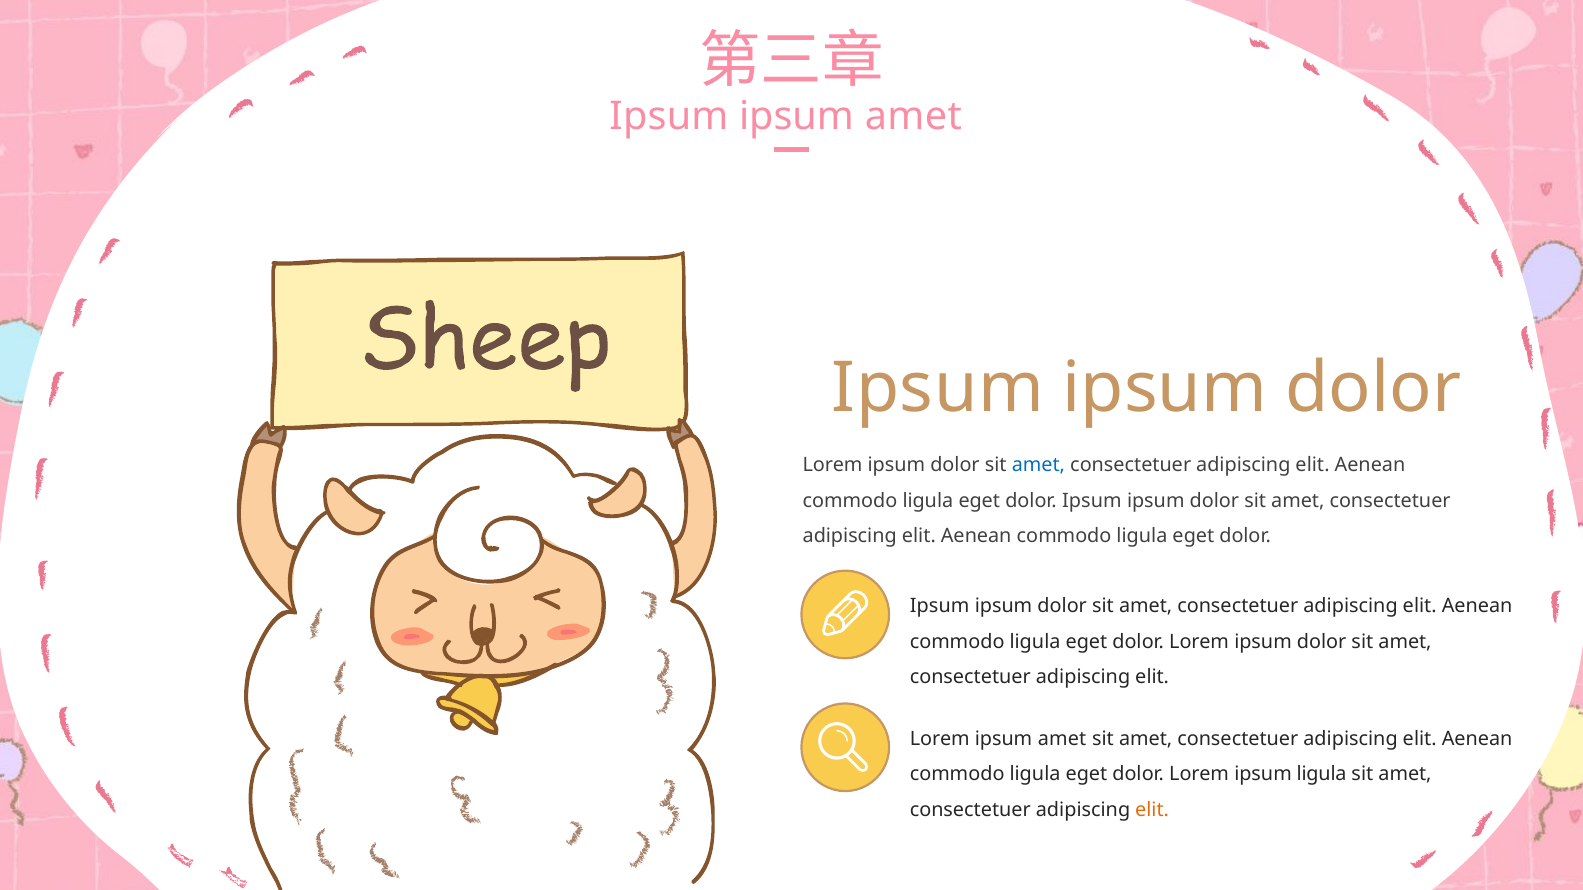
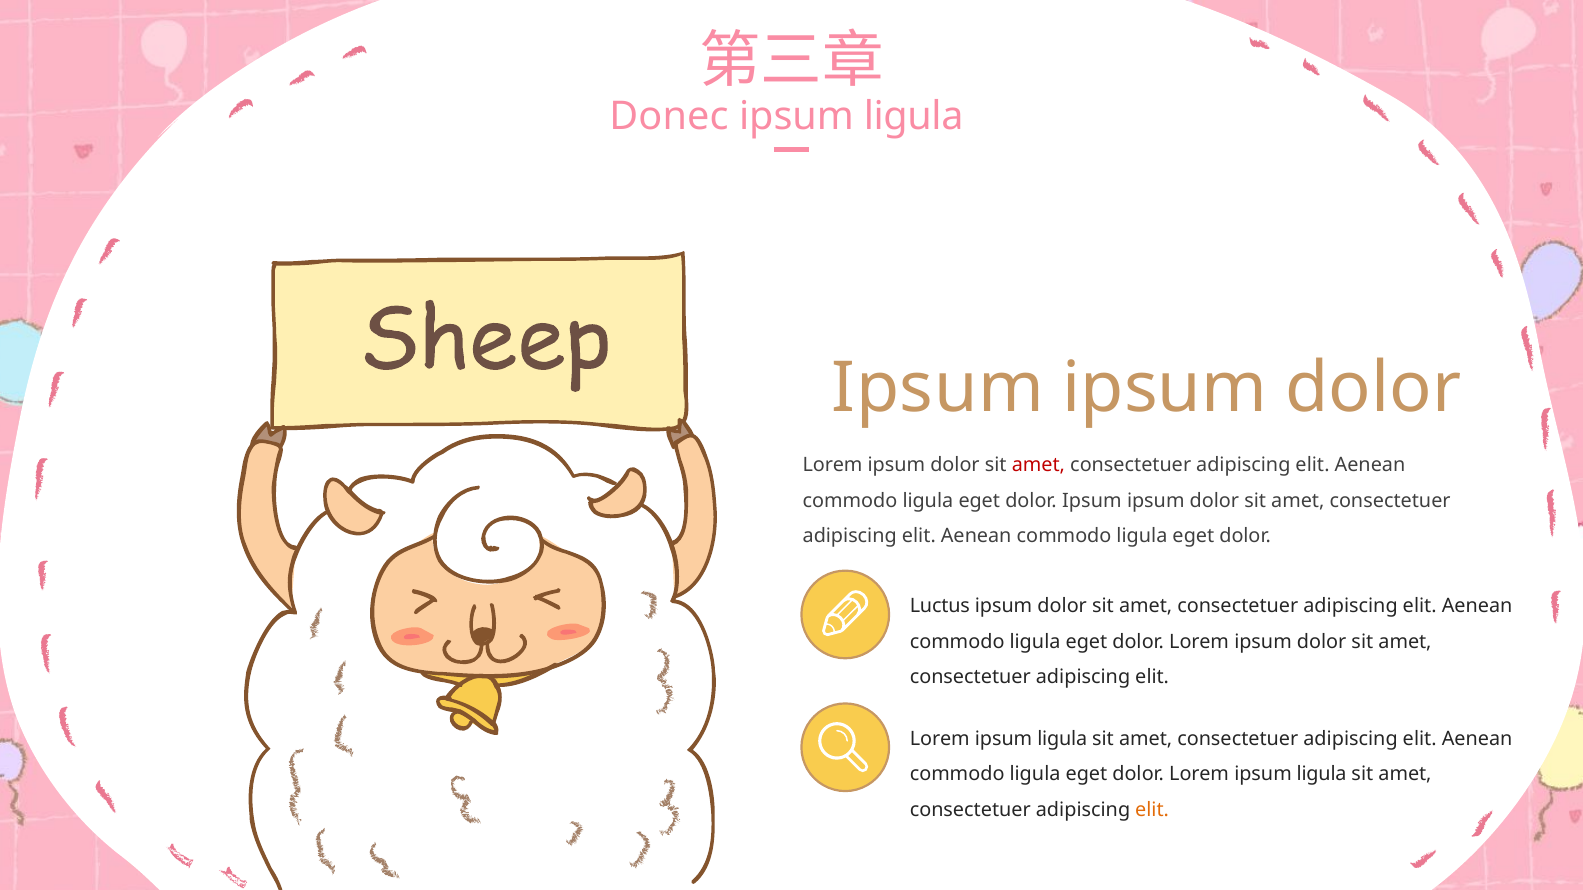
Ipsum: Ipsum -> Donec (669, 116)
amet: amet -> ligula (914, 116)
amet colour: blue -> red (1038, 465)
Ipsum: Ipsum -> Luctus (940, 606)
amet: amet -> ligula (1062, 739)
